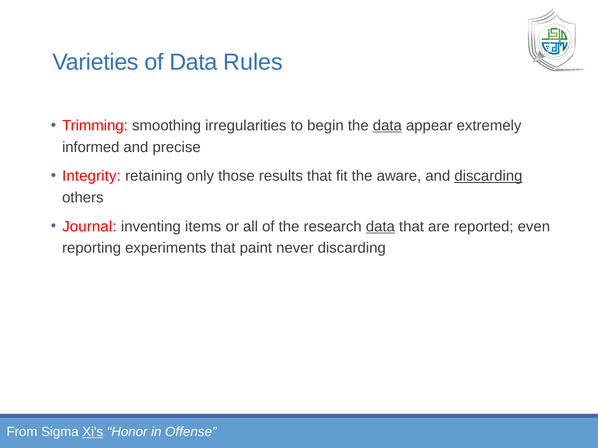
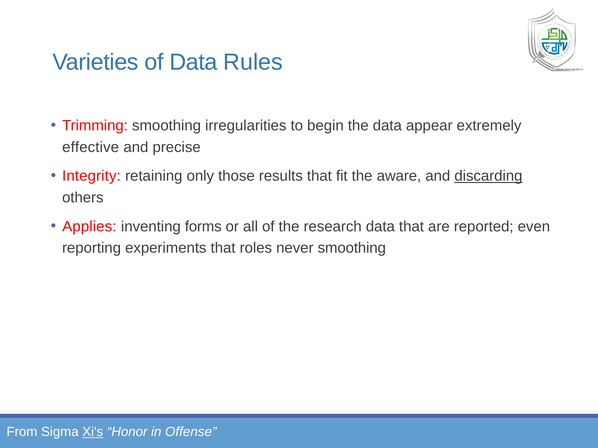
data underline: present -> none (387, 126)
informed: informed -> effective (91, 147)
Journal: Journal -> Applies (89, 227)
items: items -> forms (203, 227)
data underline: present -> none (380, 227)
paint: paint -> roles (256, 248)
never discarding: discarding -> smoothing (352, 248)
